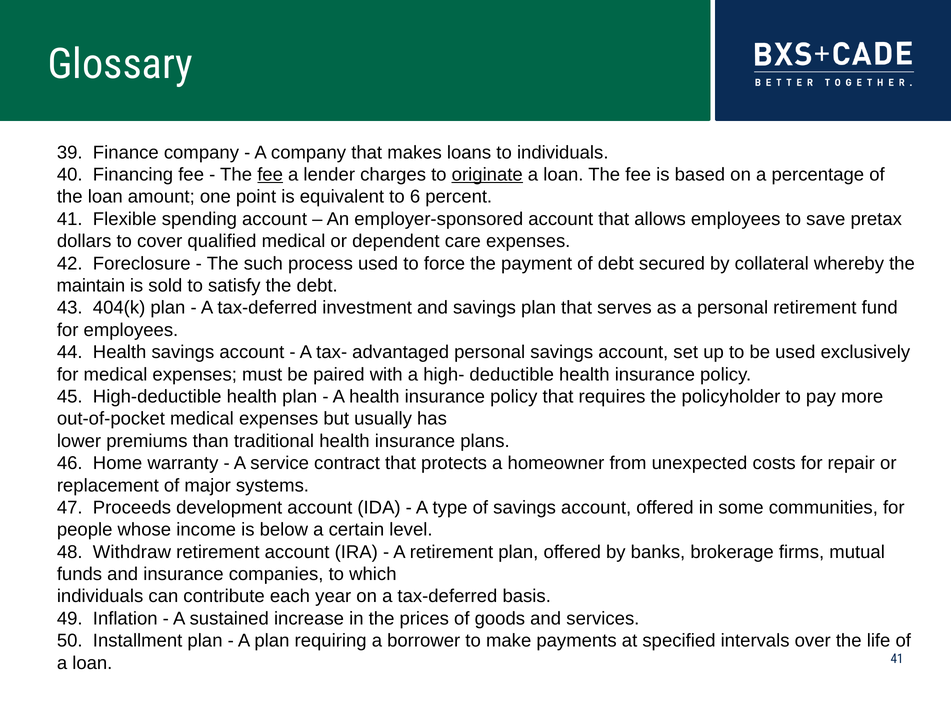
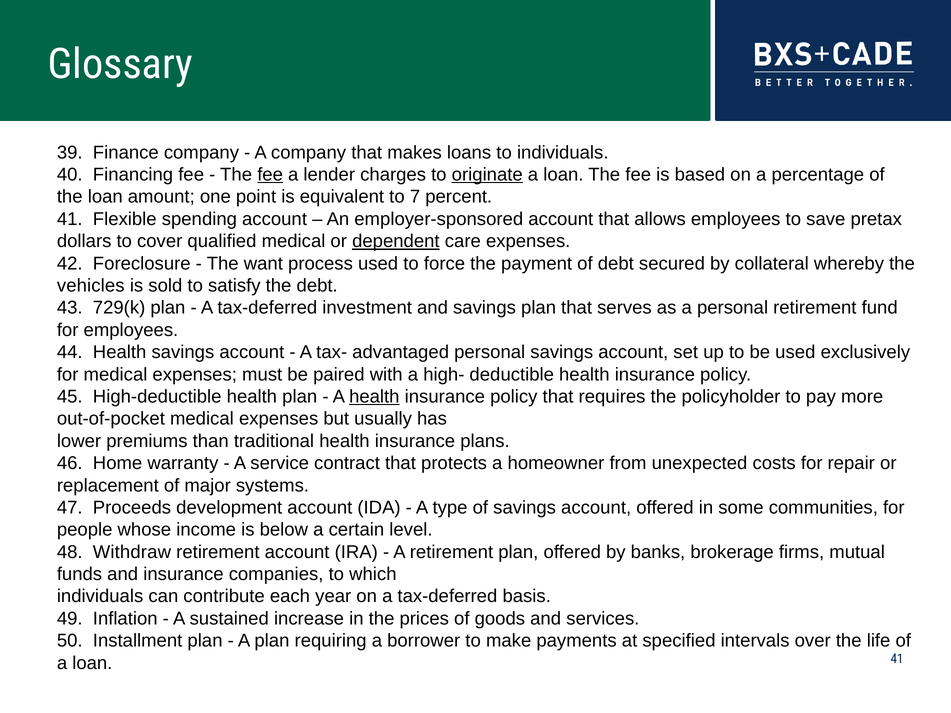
6: 6 -> 7 (415, 197)
dependent underline: none -> present (396, 241)
such: such -> want (263, 264)
maintain: maintain -> vehicles (91, 286)
404(k: 404(k -> 729(k (119, 308)
health underline: none -> present (374, 397)
